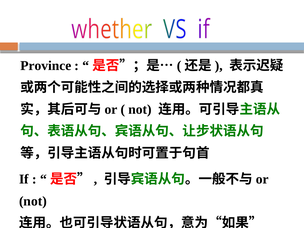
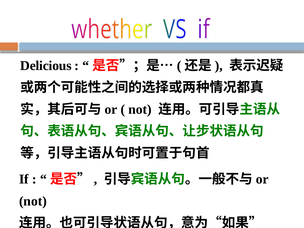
Province: Province -> Delicious (46, 66)
